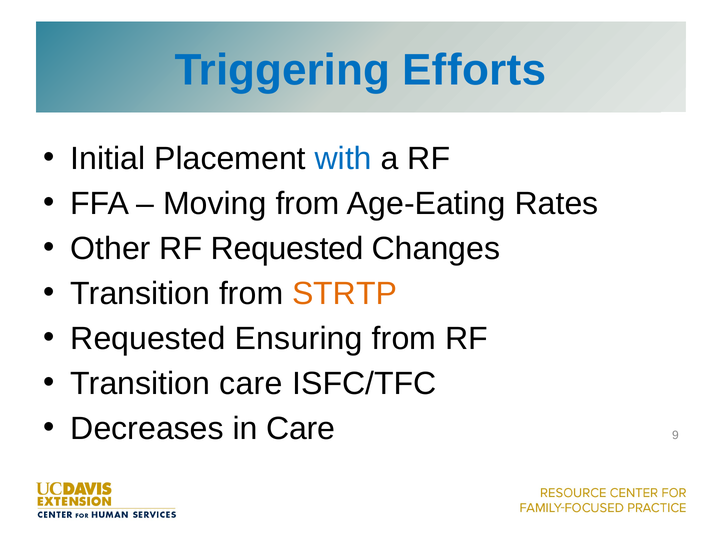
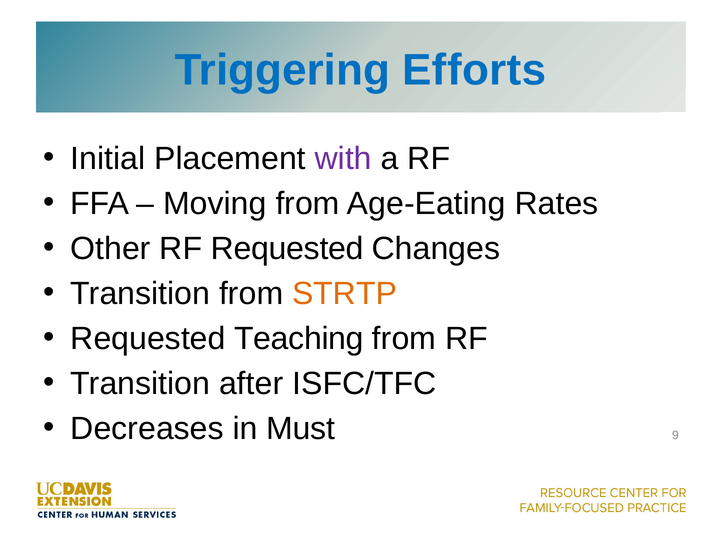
with colour: blue -> purple (343, 158)
Ensuring: Ensuring -> Teaching (299, 338)
Transition care: care -> after (251, 383)
in Care: Care -> Must (301, 428)
